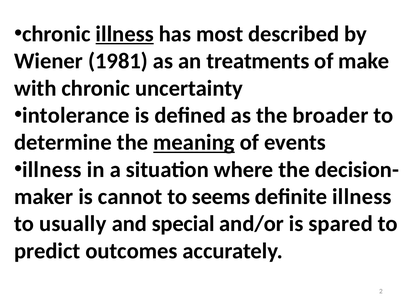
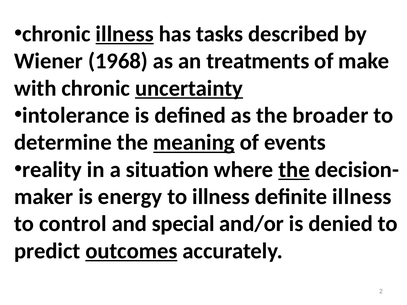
most: most -> tasks (220, 34)
1981: 1981 -> 1968 (118, 61)
uncertainty underline: none -> present (189, 88)
illness: illness -> reality (52, 170)
the underline: none -> present (294, 170)
cannot: cannot -> energy (130, 197)
to seems: seems -> illness (221, 197)
usually: usually -> control (73, 224)
spared: spared -> denied (341, 224)
outcomes underline: none -> present (131, 251)
